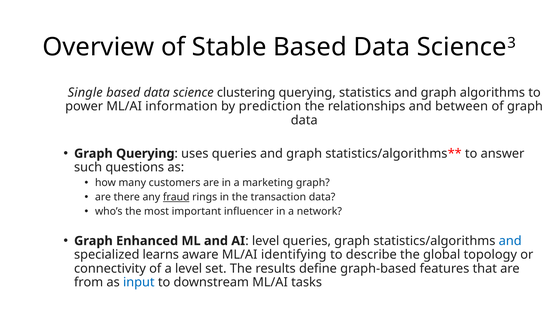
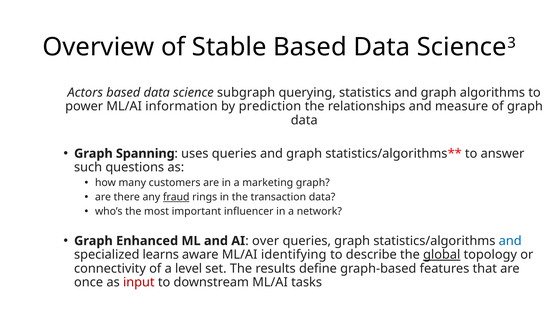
Single: Single -> Actors (85, 93)
clustering: clustering -> subgraph (246, 93)
between: between -> measure (462, 106)
Graph Querying: Querying -> Spanning (145, 154)
level: level -> over (266, 241)
global underline: none -> present (442, 255)
from: from -> once (89, 283)
input colour: blue -> red (139, 283)
